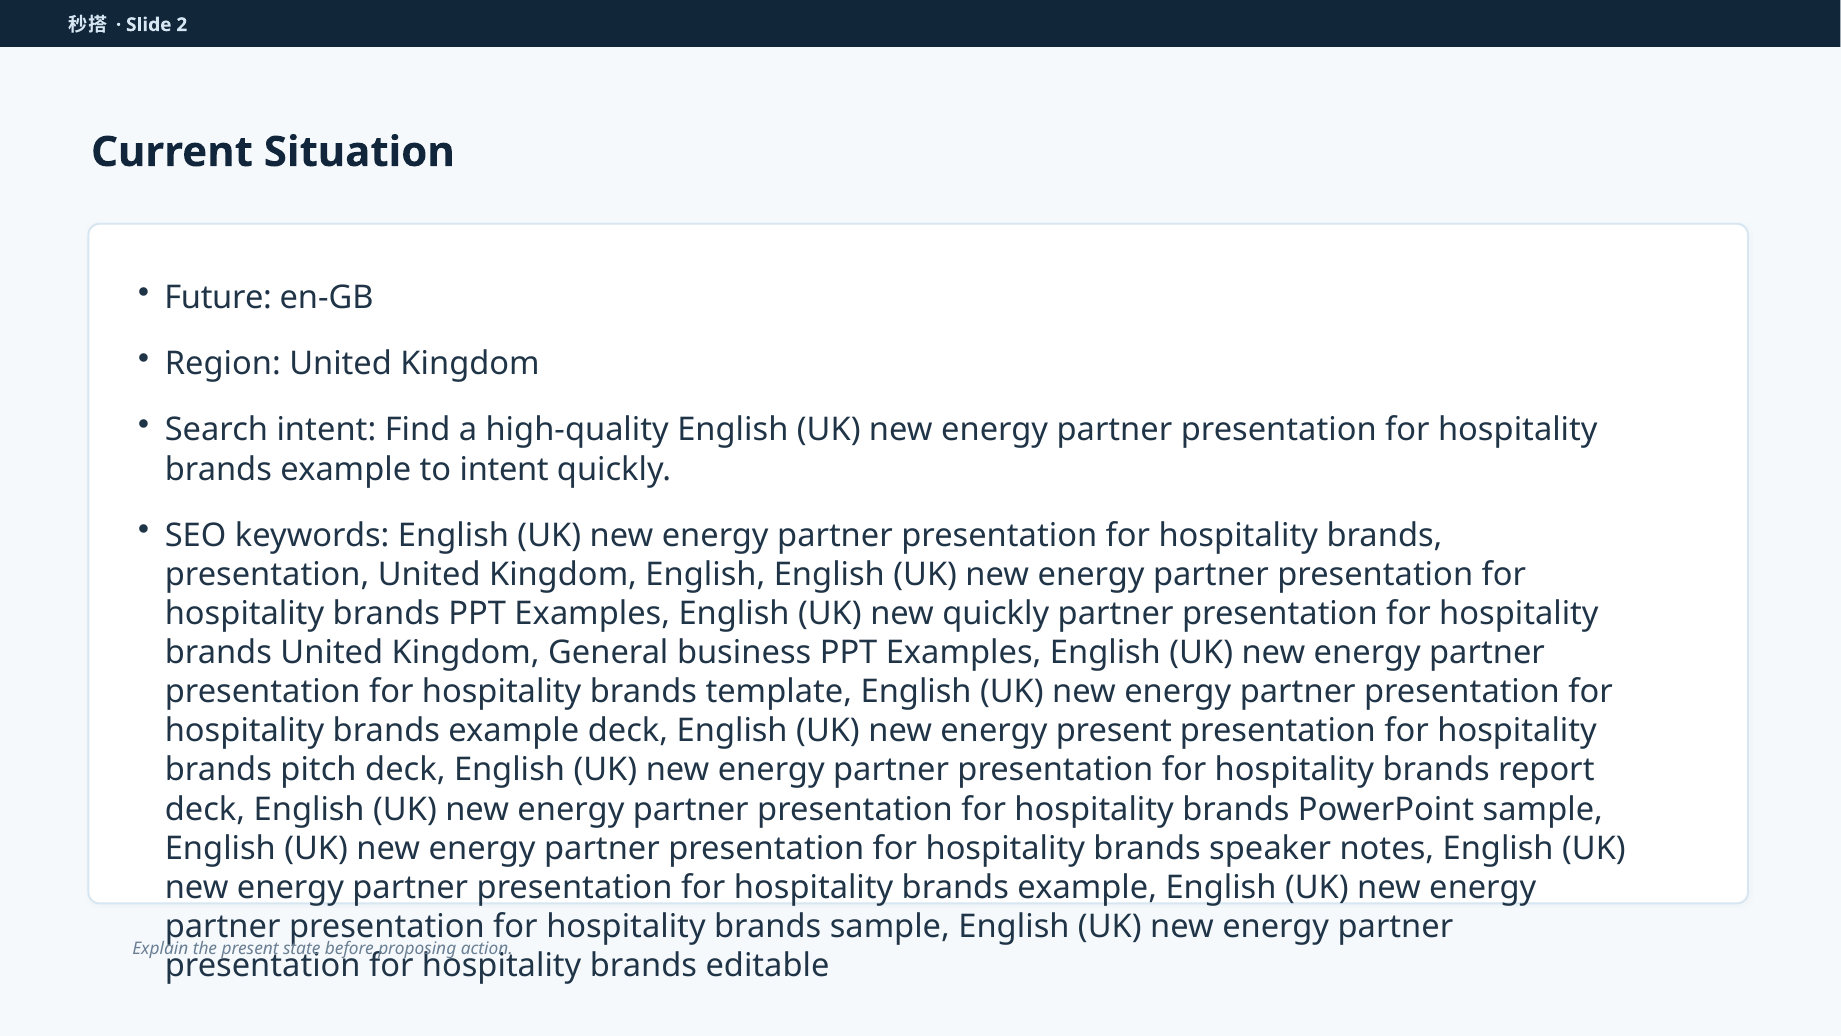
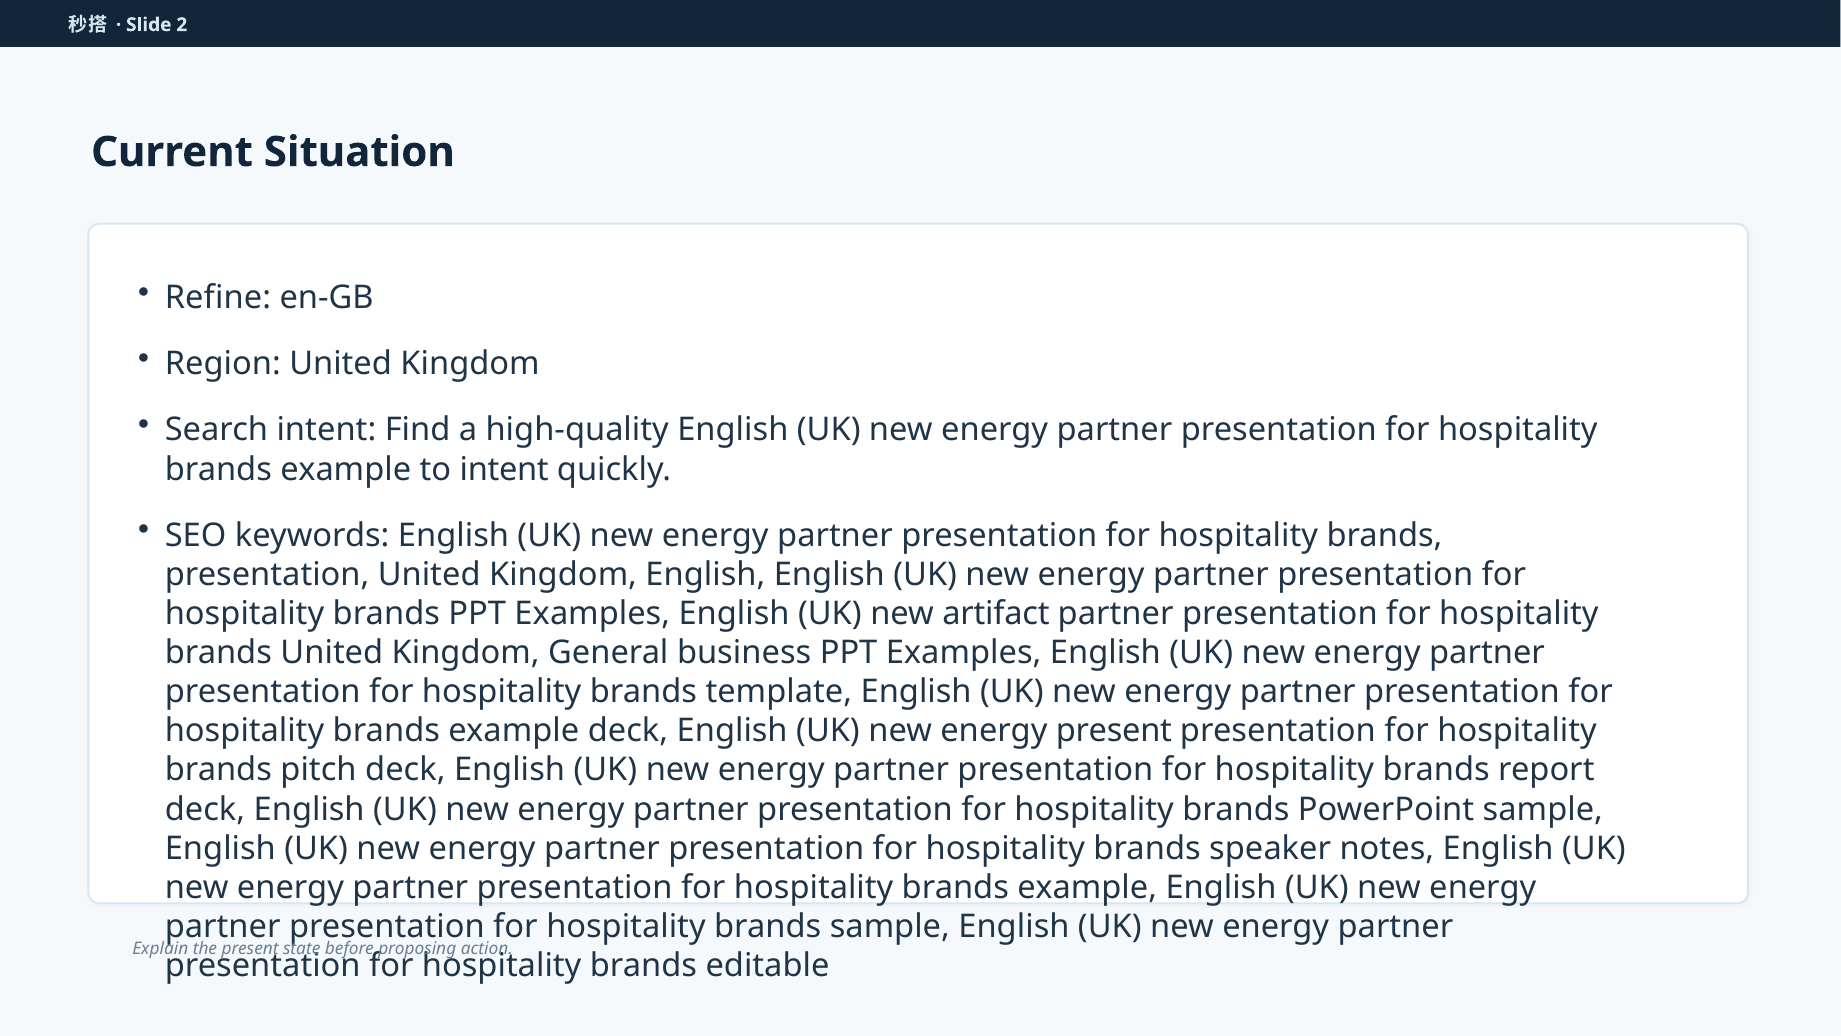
Future: Future -> Refine (218, 298)
new quickly: quickly -> artifact (996, 613)
